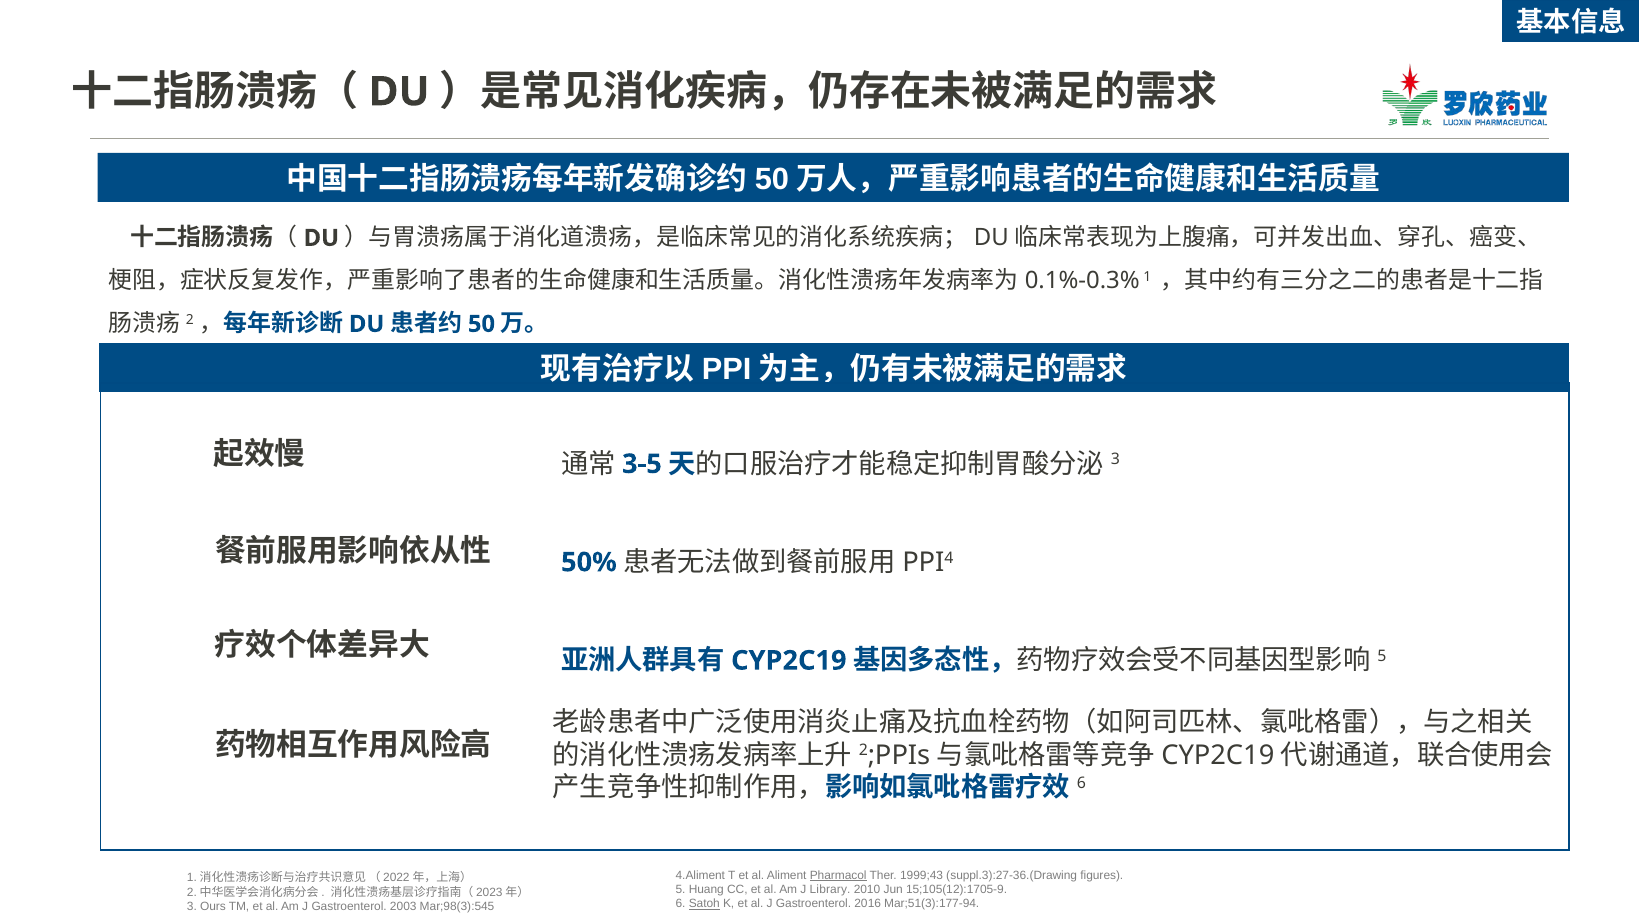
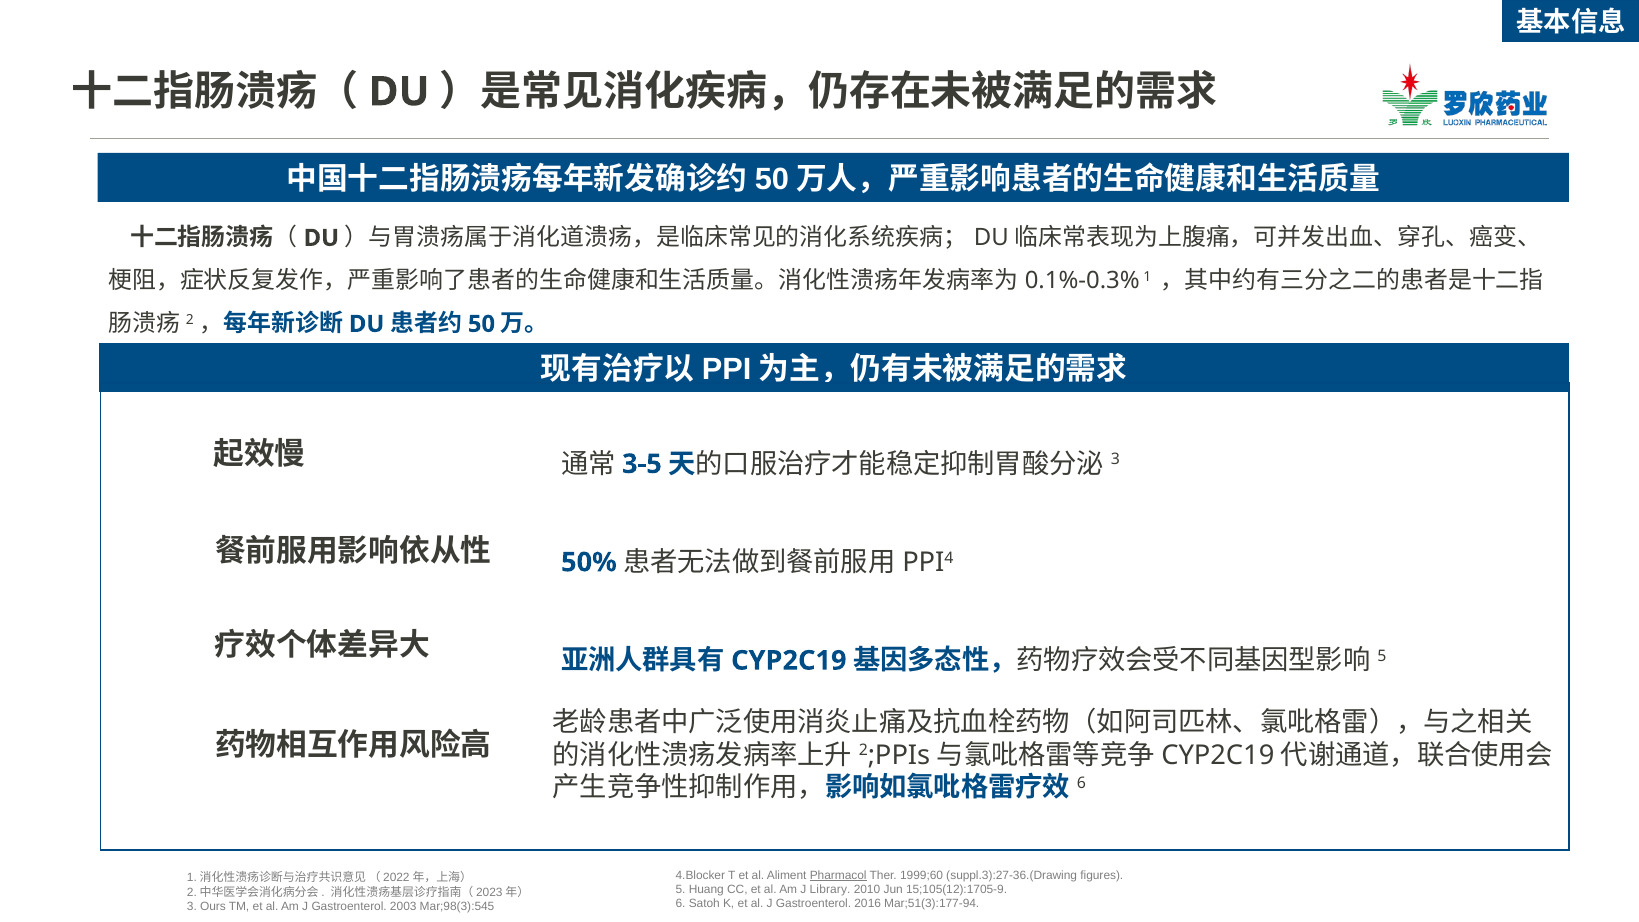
4.Aliment: 4.Aliment -> 4.Blocker (700, 875)
1999;43: 1999;43 -> 1999;60 (922, 875)
Satoh underline: present -> none (704, 904)
